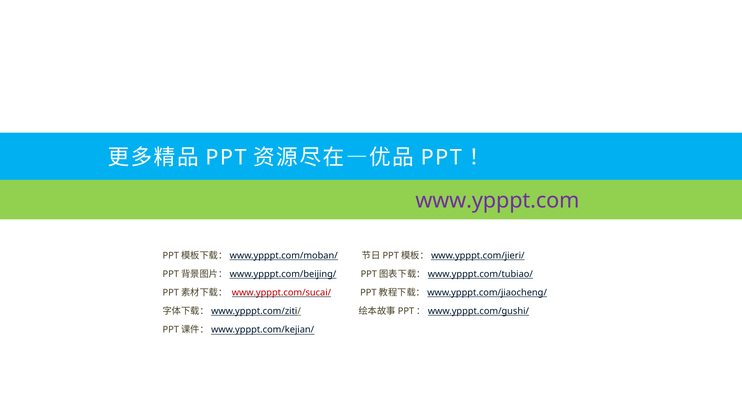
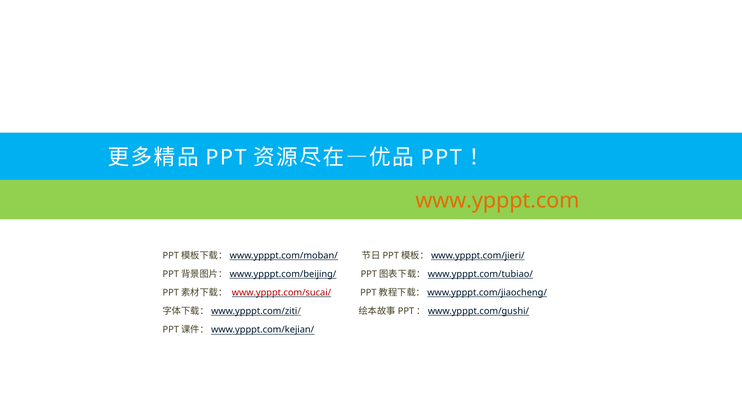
www.ypppt.com colour: purple -> orange (497, 201)
